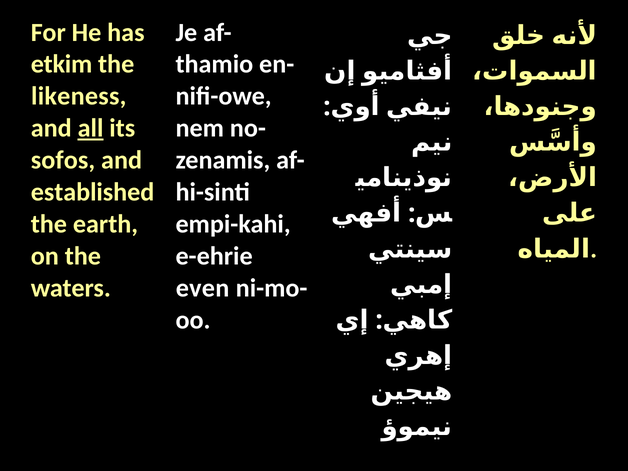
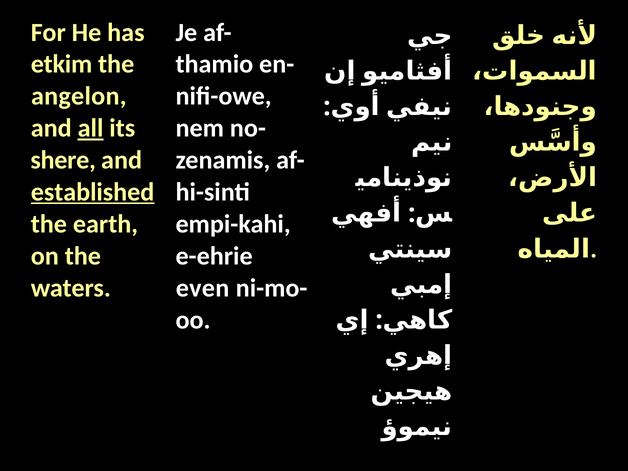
likeness: likeness -> angelon (79, 96)
sofos: sofos -> shere (63, 160)
established underline: none -> present (93, 192)
